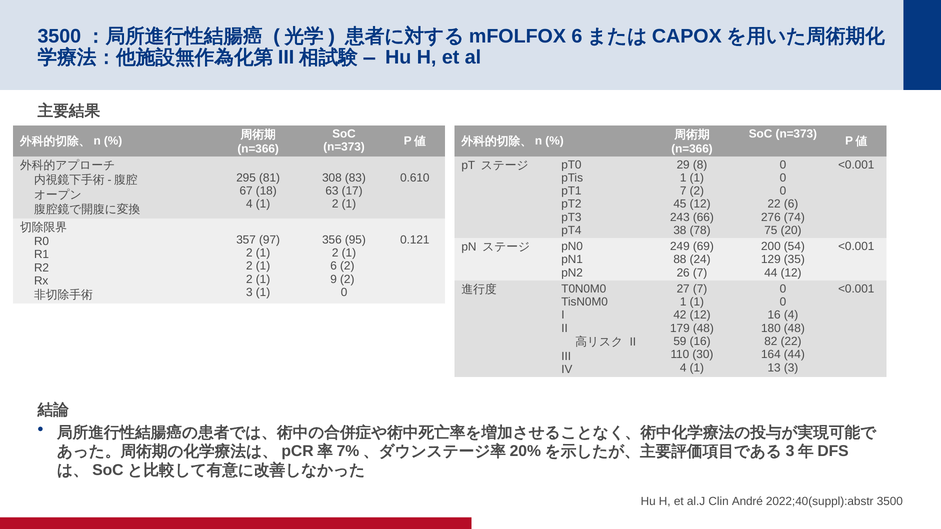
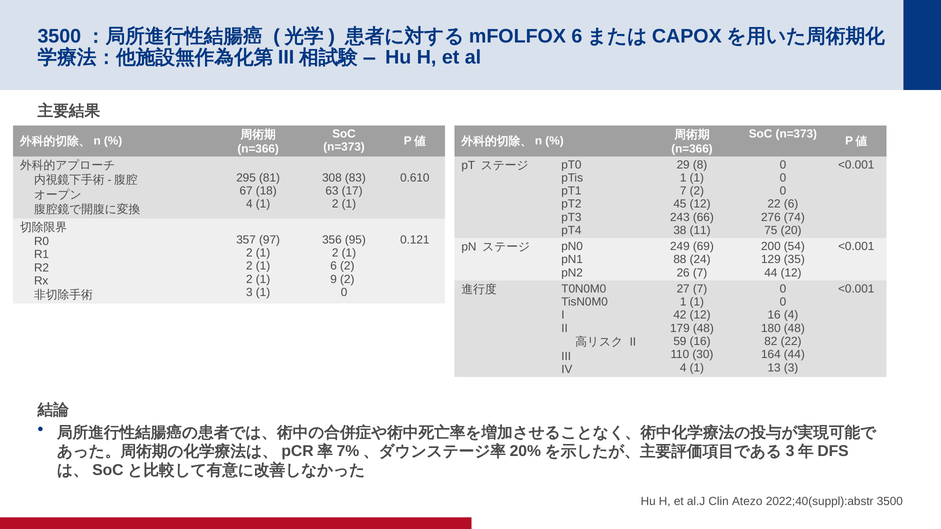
78: 78 -> 11 (700, 231)
André: André -> Atezo (747, 502)
